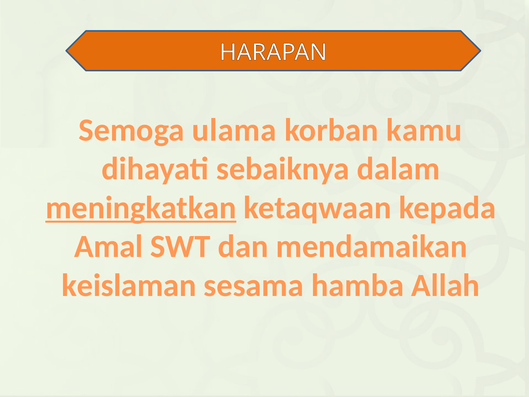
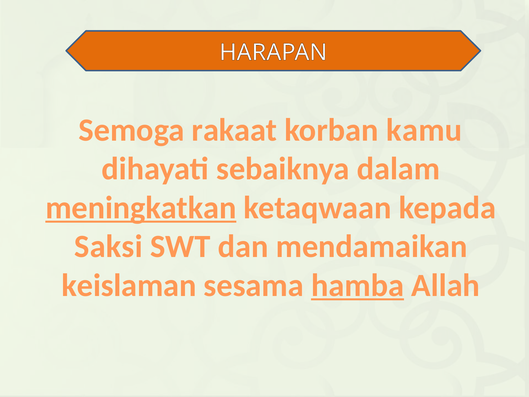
ulama: ulama -> rakaat (234, 130)
Amal: Amal -> Saksi (108, 246)
hamba underline: none -> present (358, 285)
